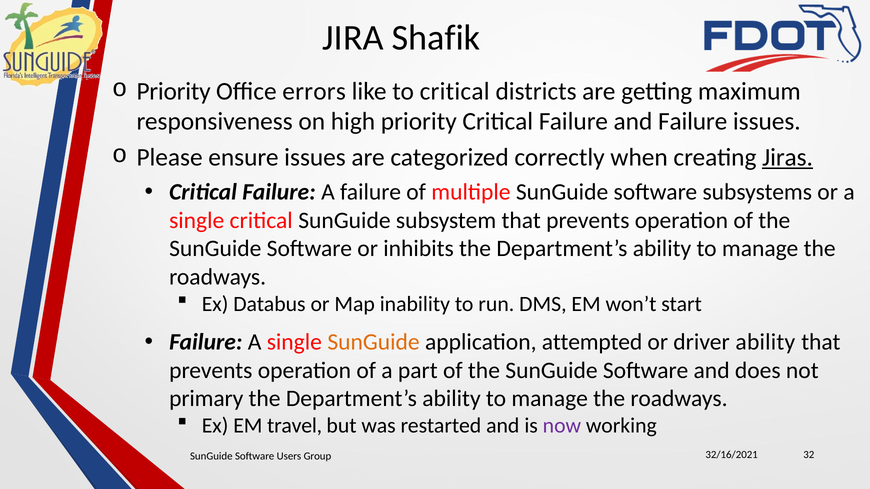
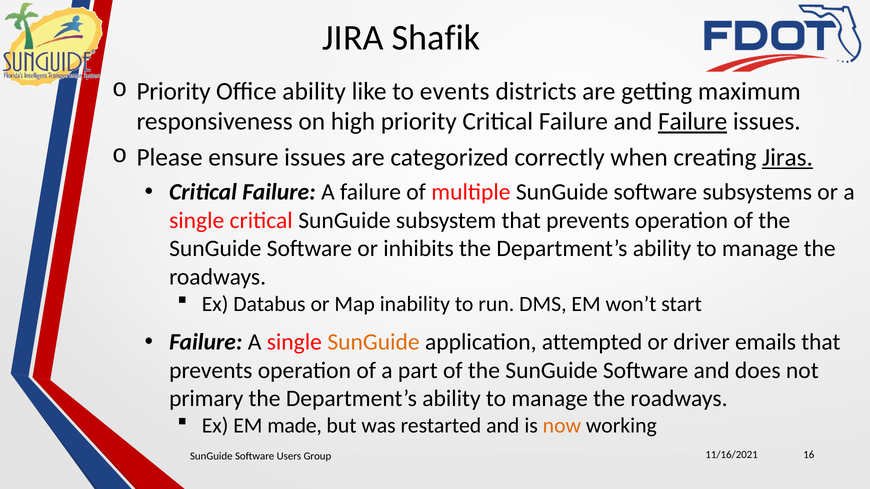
Office errors: errors -> ability (314, 91)
to critical: critical -> events (455, 91)
Failure underline: none -> present (693, 122)
driver ability: ability -> emails (766, 342)
travel: travel -> made (295, 426)
now colour: purple -> orange (562, 426)
32/16/2021: 32/16/2021 -> 11/16/2021 (732, 455)
32: 32 -> 16 (809, 455)
